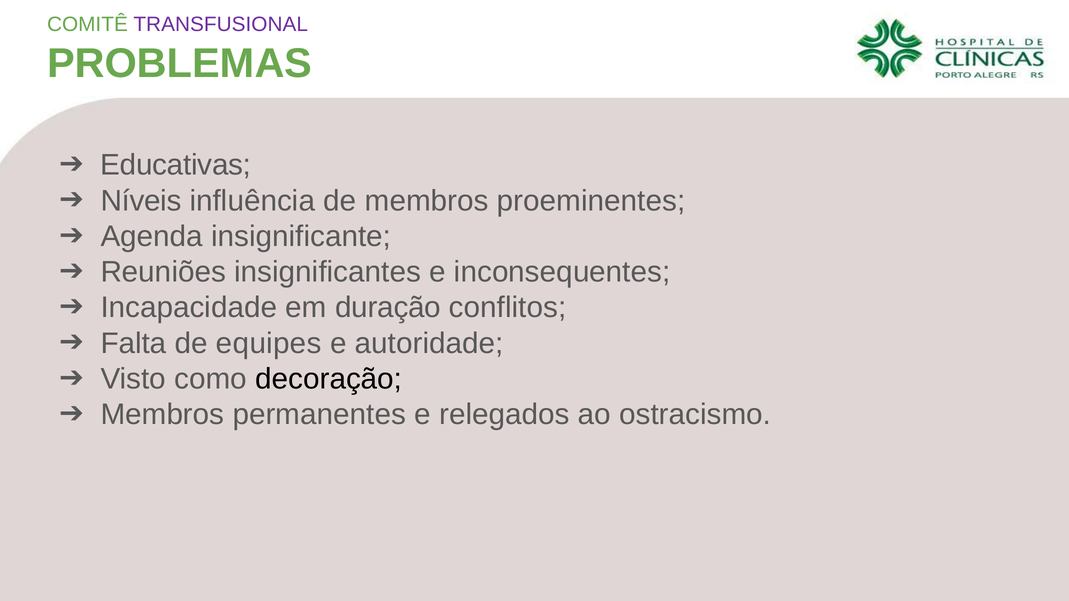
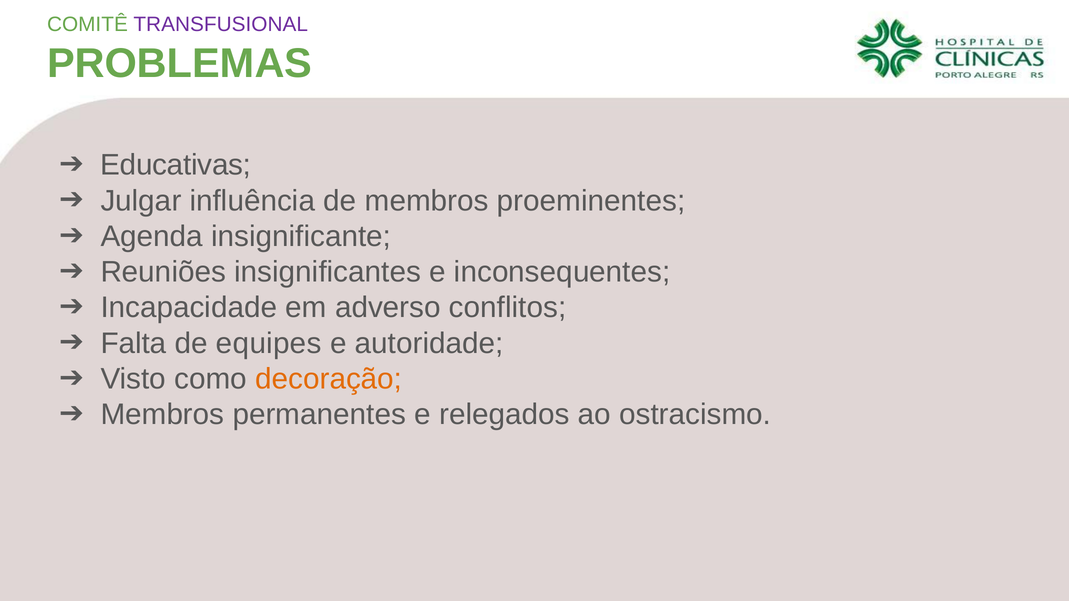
Níveis: Níveis -> Julgar (141, 201)
duração: duração -> adverso (388, 308)
decoração colour: black -> orange (329, 379)
